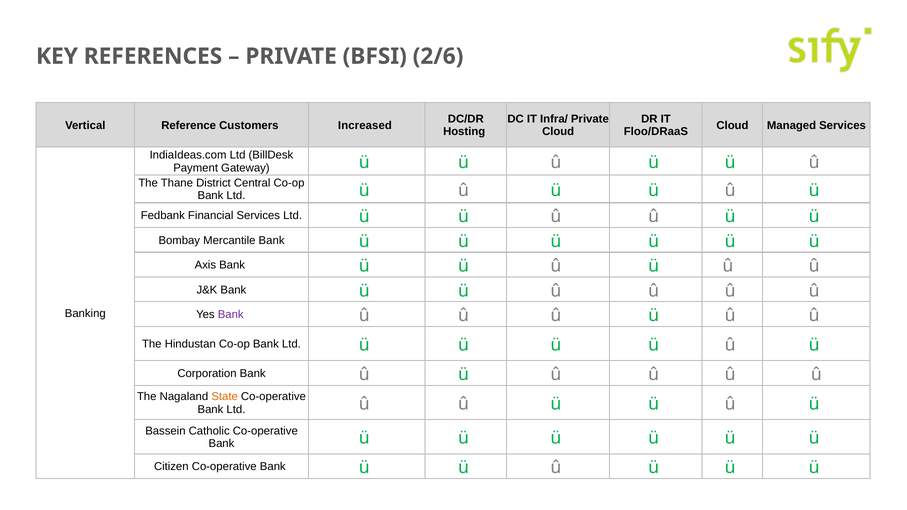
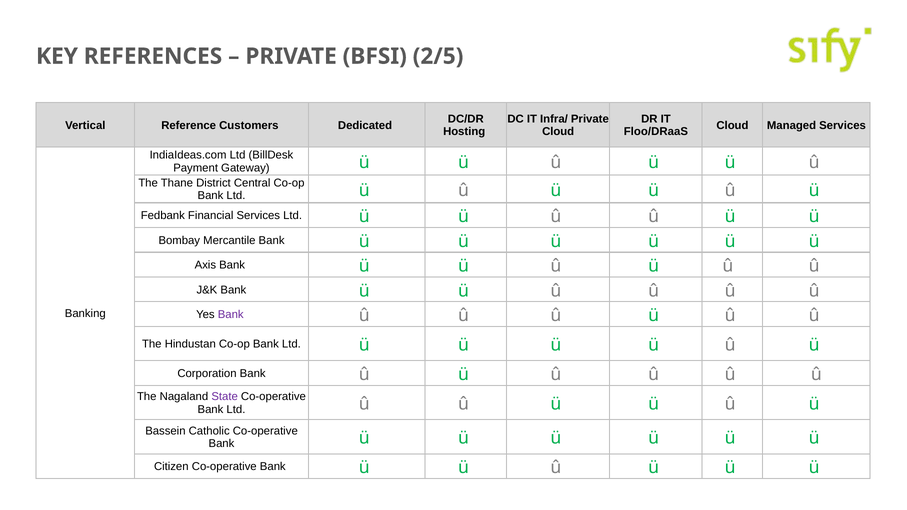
2/6: 2/6 -> 2/5 (438, 56)
Increased: Increased -> Dedicated (365, 125)
State colour: orange -> purple (225, 397)
